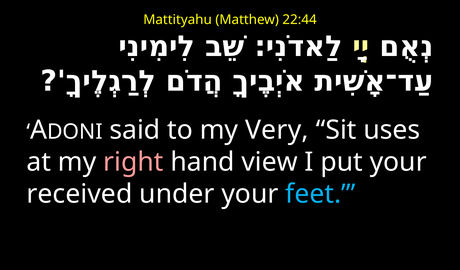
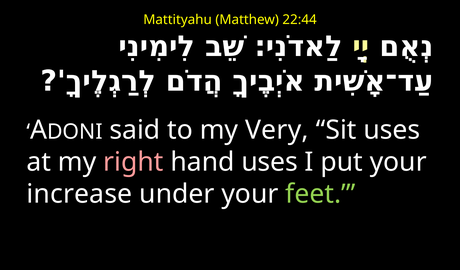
hand view: view -> uses (270, 162)
received: received -> increase (79, 194)
feet colour: light blue -> light green (320, 194)
